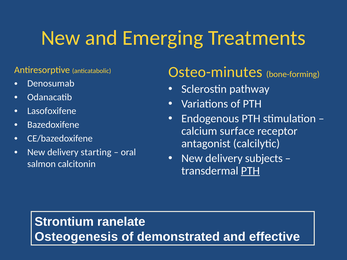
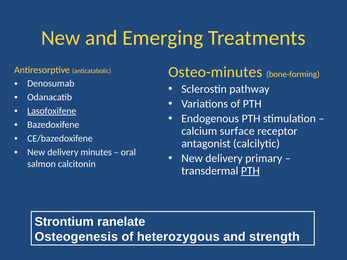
Lasofoxifene underline: none -> present (52, 111)
starting: starting -> minutes (96, 152)
subjects: subjects -> primary (264, 158)
demonstrated: demonstrated -> heterozygous (178, 237)
effective: effective -> strength (274, 237)
